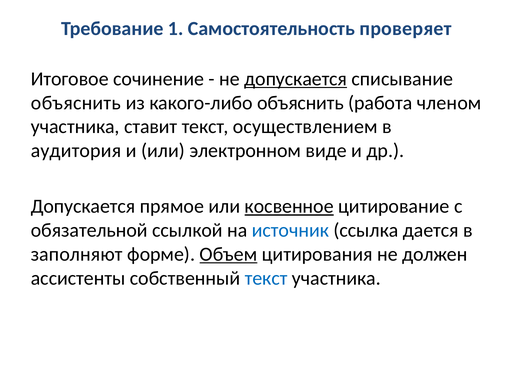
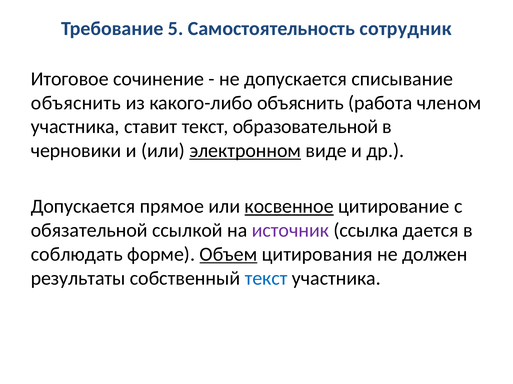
1: 1 -> 5 (176, 29)
проверяет: проверяет -> сотрудник (406, 29)
допускается underline: present -> none (296, 79)
осуществлением: осуществлением -> образовательной (305, 127)
аудитория: аудитория -> черновики (76, 151)
электронном underline: none -> present (245, 151)
источник colour: blue -> purple (290, 231)
заполняют: заполняют -> соблюдать (77, 255)
ассистенты: ассистенты -> результаты (78, 279)
